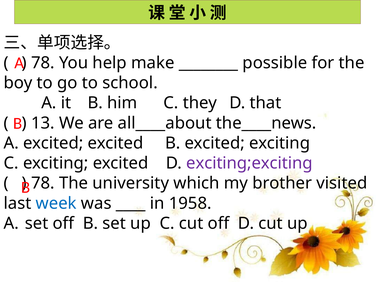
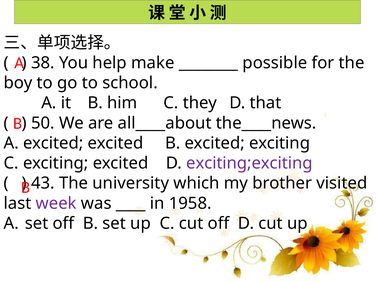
78: 78 -> 38 (43, 63)
13: 13 -> 50 (43, 123)
78: 78 -> 43 (43, 183)
week colour: blue -> purple (56, 203)
